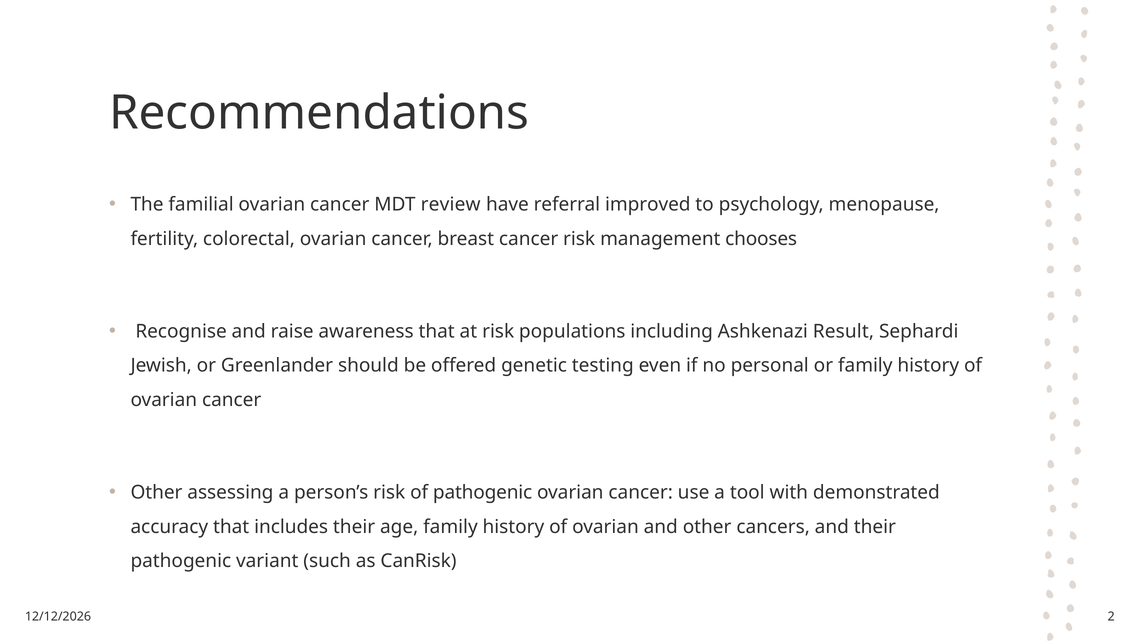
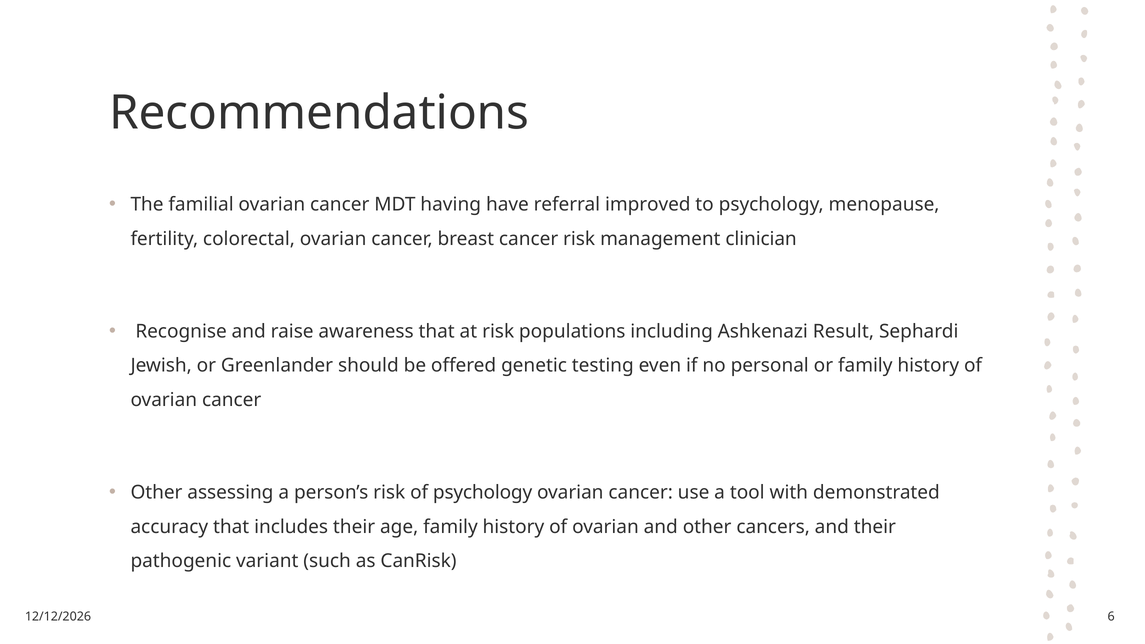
review: review -> having (451, 205)
chooses: chooses -> clinician (761, 239)
of pathogenic: pathogenic -> psychology (483, 492)
2: 2 -> 6 (1111, 616)
